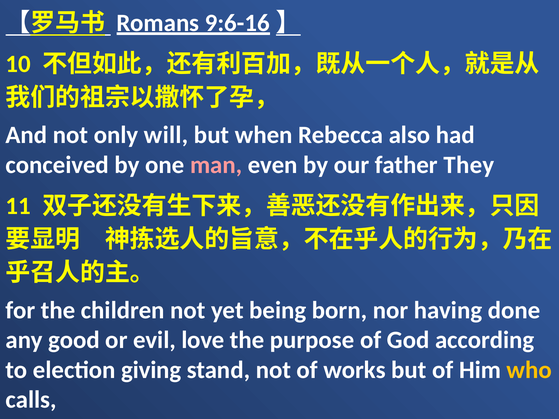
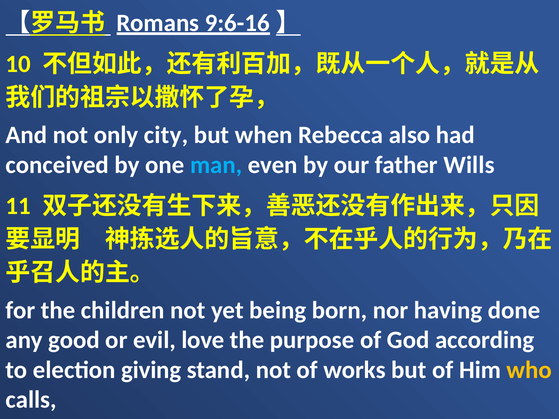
will: will -> city (166, 135)
man colour: pink -> light blue (216, 165)
They: They -> Wills (469, 165)
